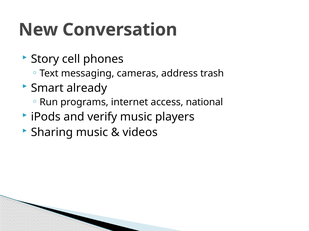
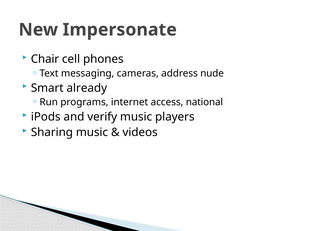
Conversation: Conversation -> Impersonate (120, 30)
Story: Story -> Chair (45, 59)
trash: trash -> nude (212, 74)
